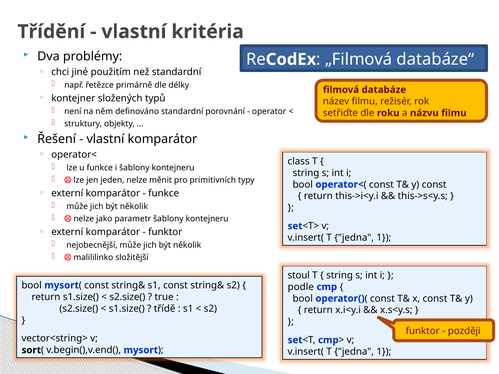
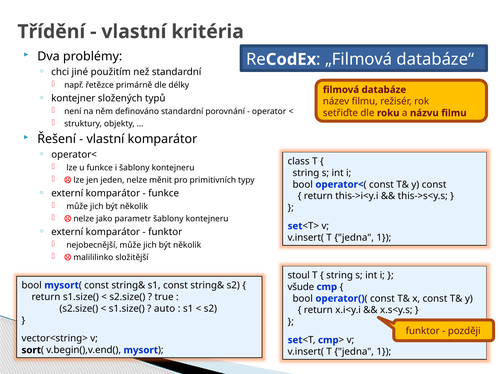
podle: podle -> všude (301, 287)
třídě: třídě -> auto (165, 309)
